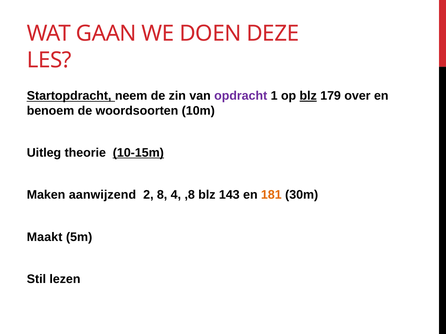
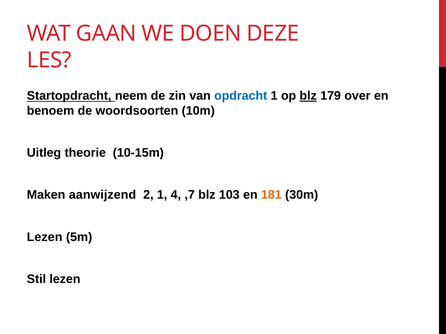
opdracht colour: purple -> blue (241, 96)
10-15m underline: present -> none (138, 153)
2 8: 8 -> 1 (162, 195)
,8: ,8 -> ,7 (190, 195)
143: 143 -> 103 (229, 195)
Maakt: Maakt -> Lezen (45, 237)
